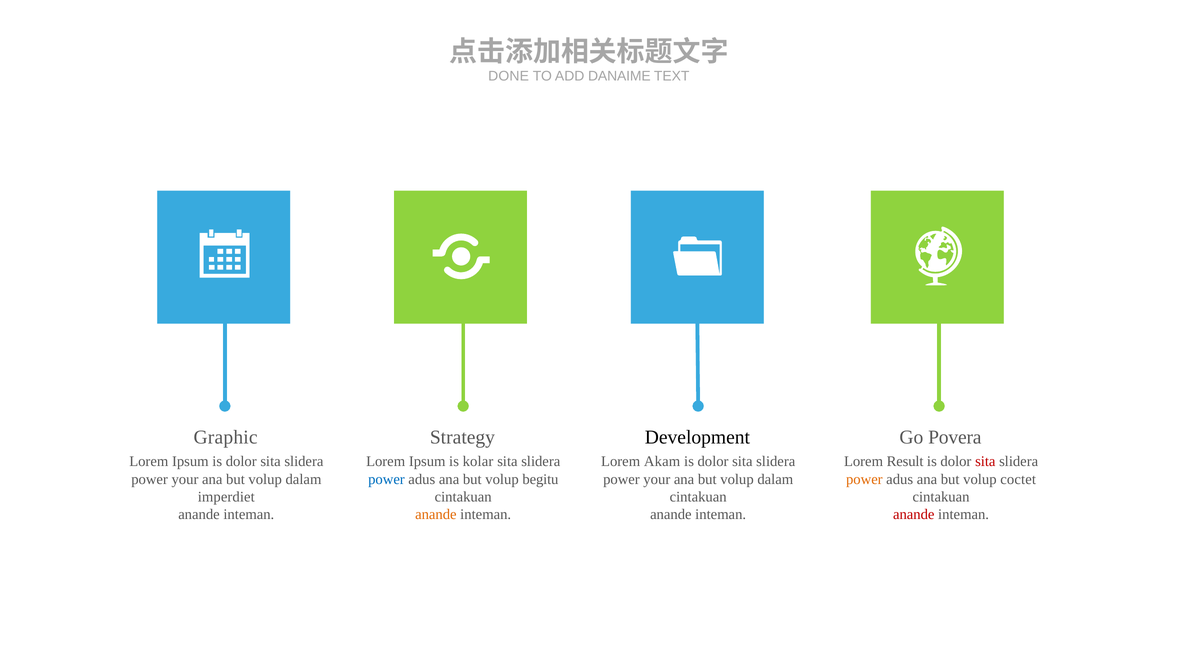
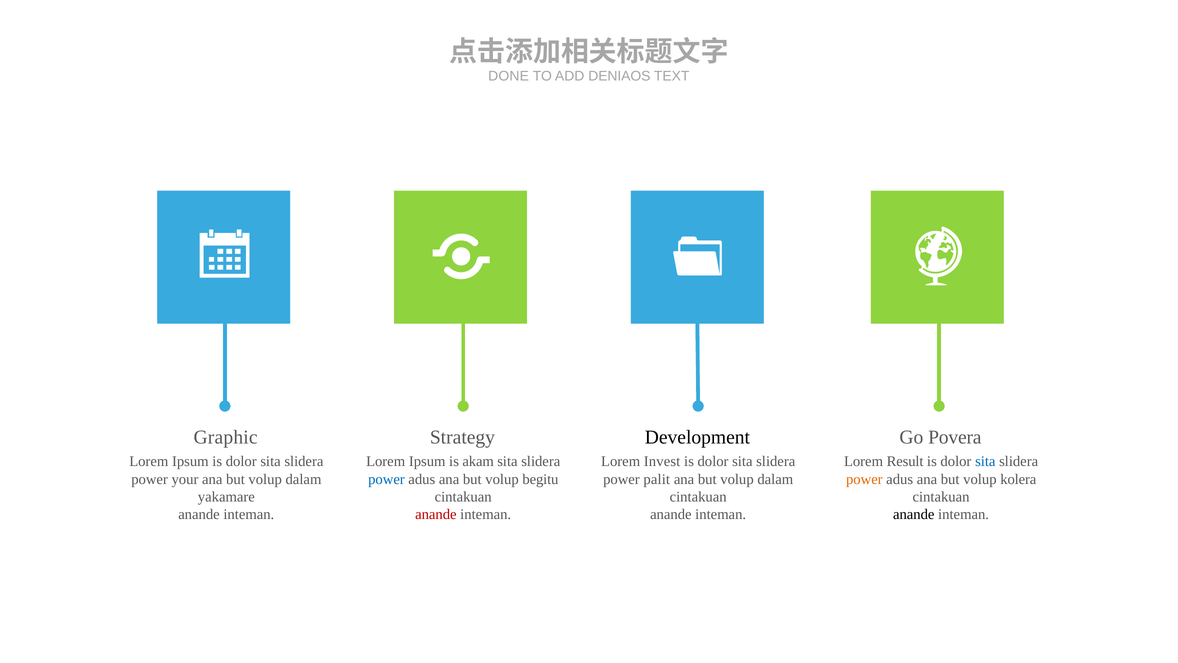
DANAIME: DANAIME -> DENIAOS (619, 76)
kolar: kolar -> akam (478, 461)
Akam: Akam -> Invest (662, 461)
sita colour: red -> blue (985, 461)
your: your -> palit (657, 479)
coctet: coctet -> kolera (1018, 479)
imperdiet: imperdiet -> yakamare (226, 497)
anande colour: orange -> red (436, 514)
anande colour: red -> black (914, 514)
